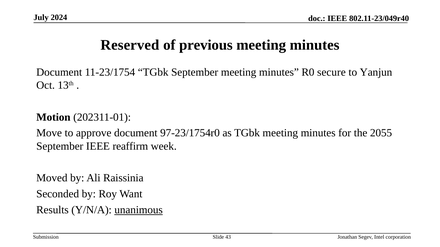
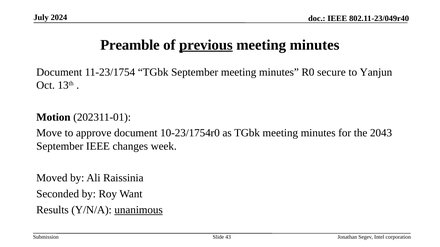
Reserved: Reserved -> Preamble (130, 45)
previous underline: none -> present (206, 45)
97-23/1754r0: 97-23/1754r0 -> 10-23/1754r0 (190, 133)
2055: 2055 -> 2043 (381, 133)
reaffirm: reaffirm -> changes (130, 146)
